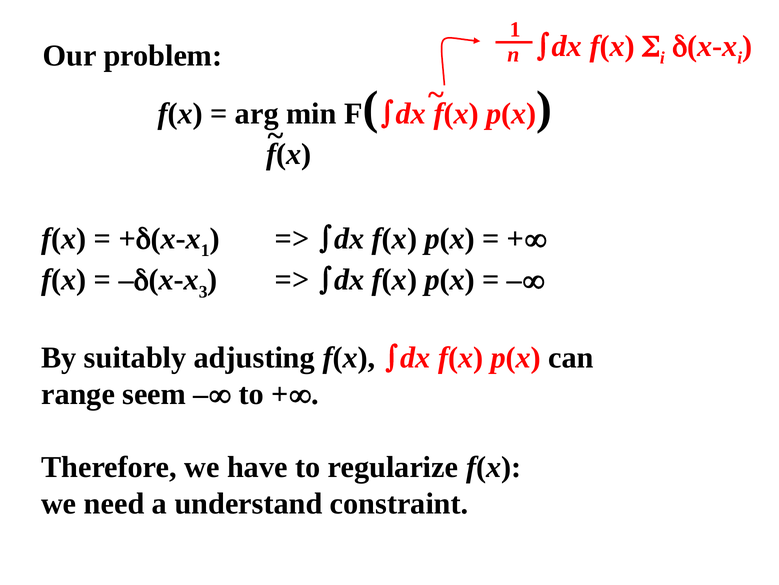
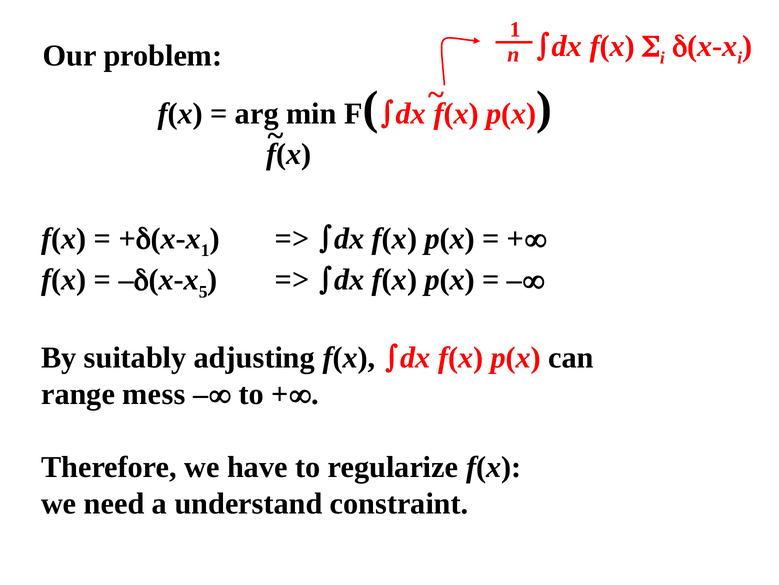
3: 3 -> 5 (203, 291)
seem: seem -> mess (154, 394)
